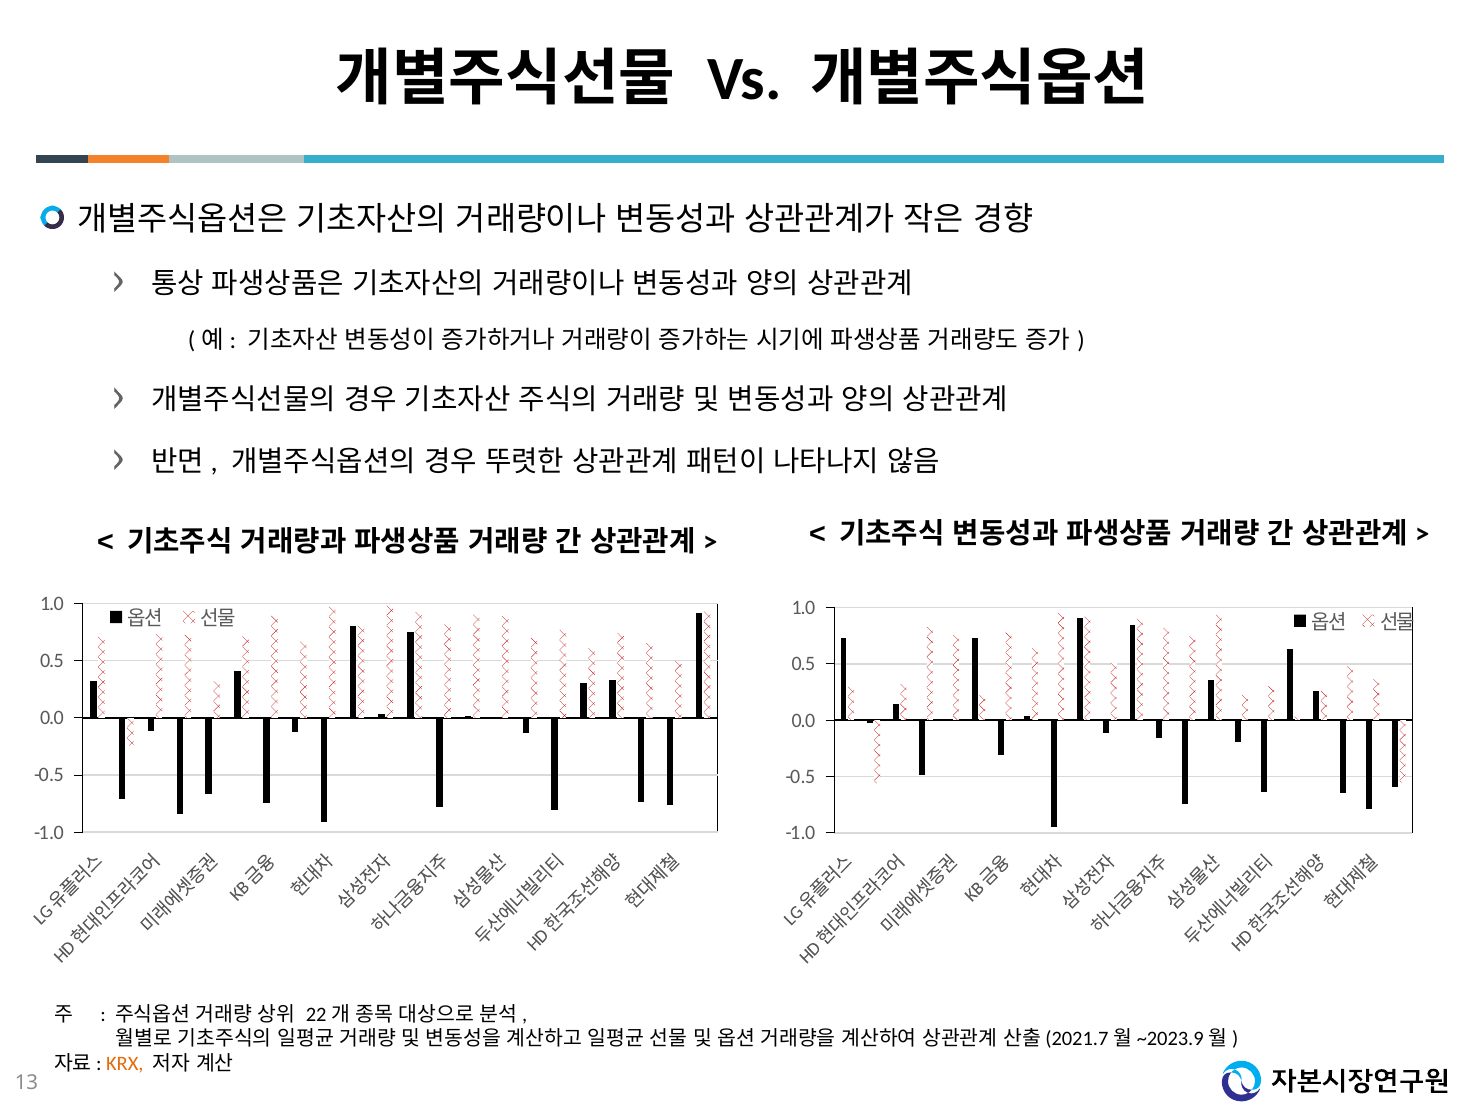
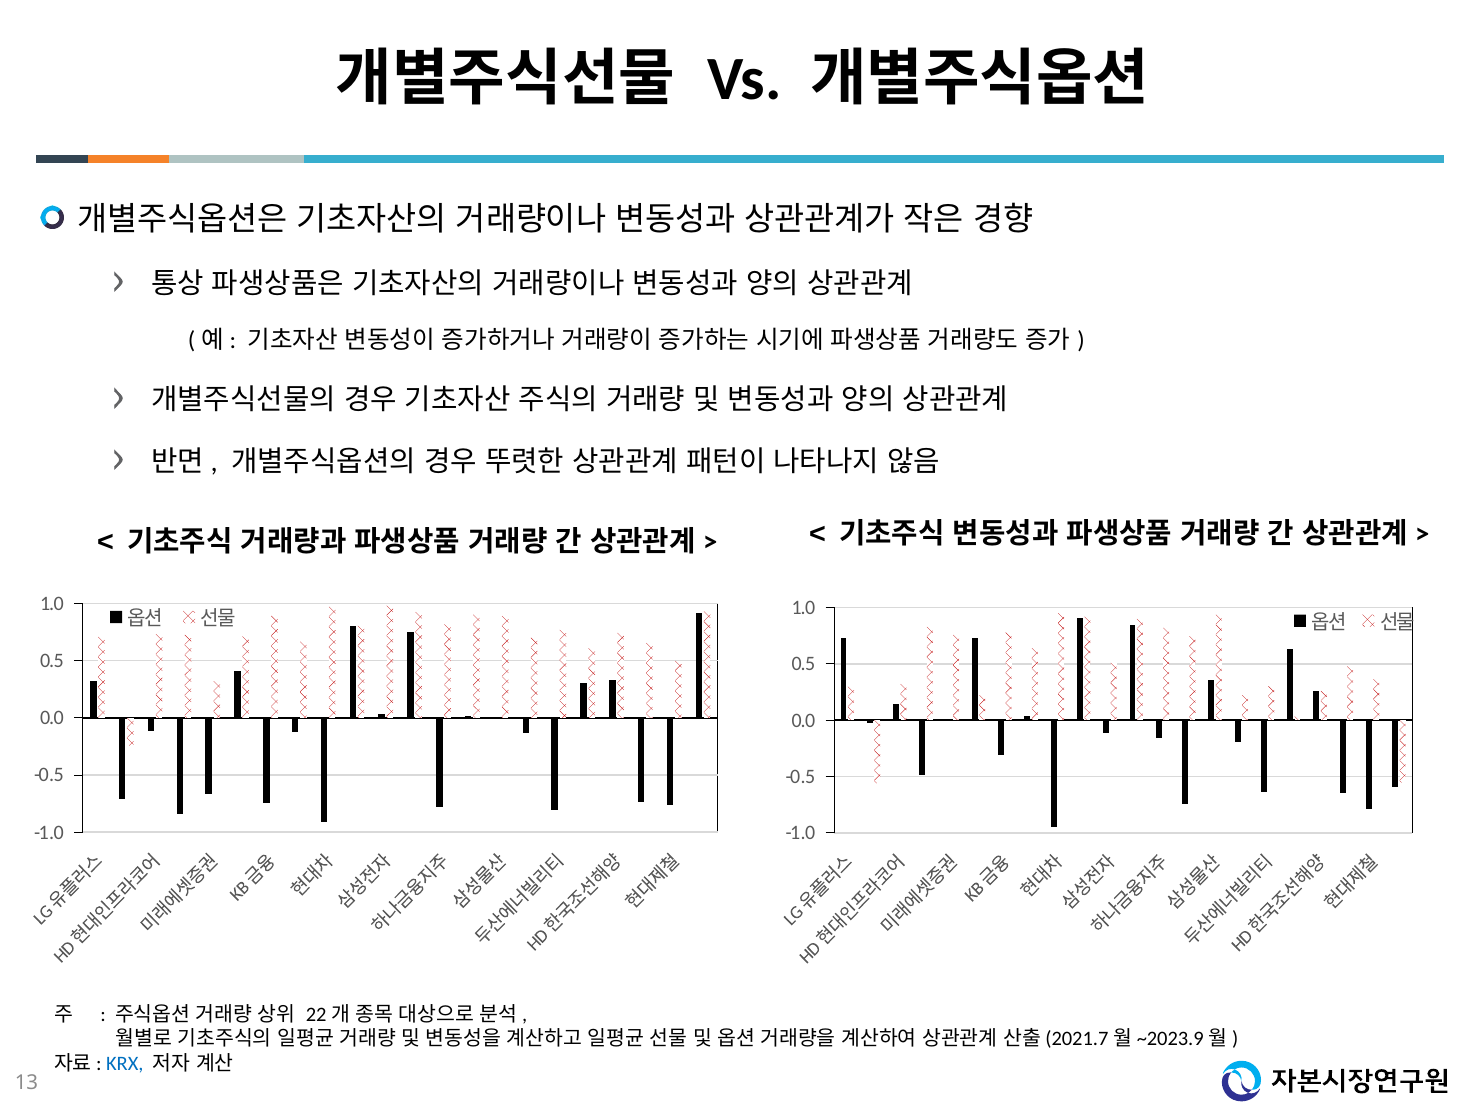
KRX colour: orange -> blue (125, 1064)
